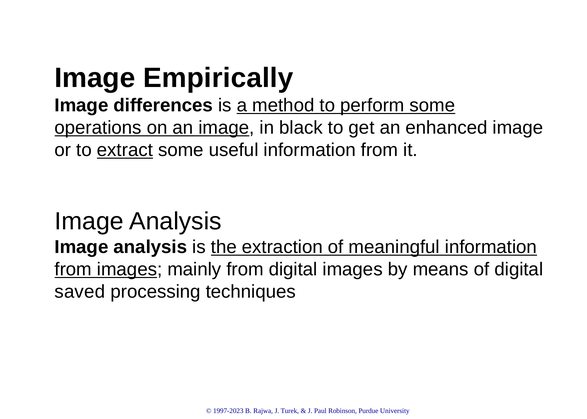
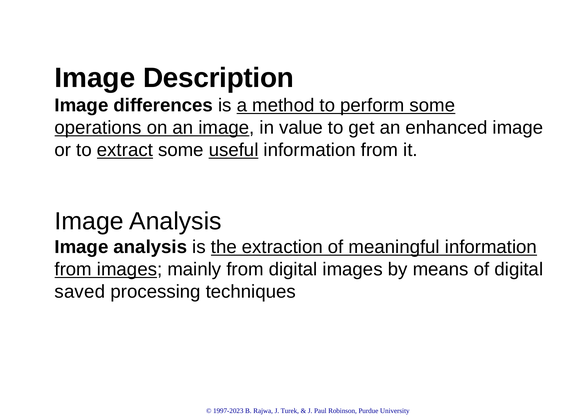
Empirically: Empirically -> Description (218, 78)
black: black -> value (301, 128)
useful underline: none -> present (234, 150)
